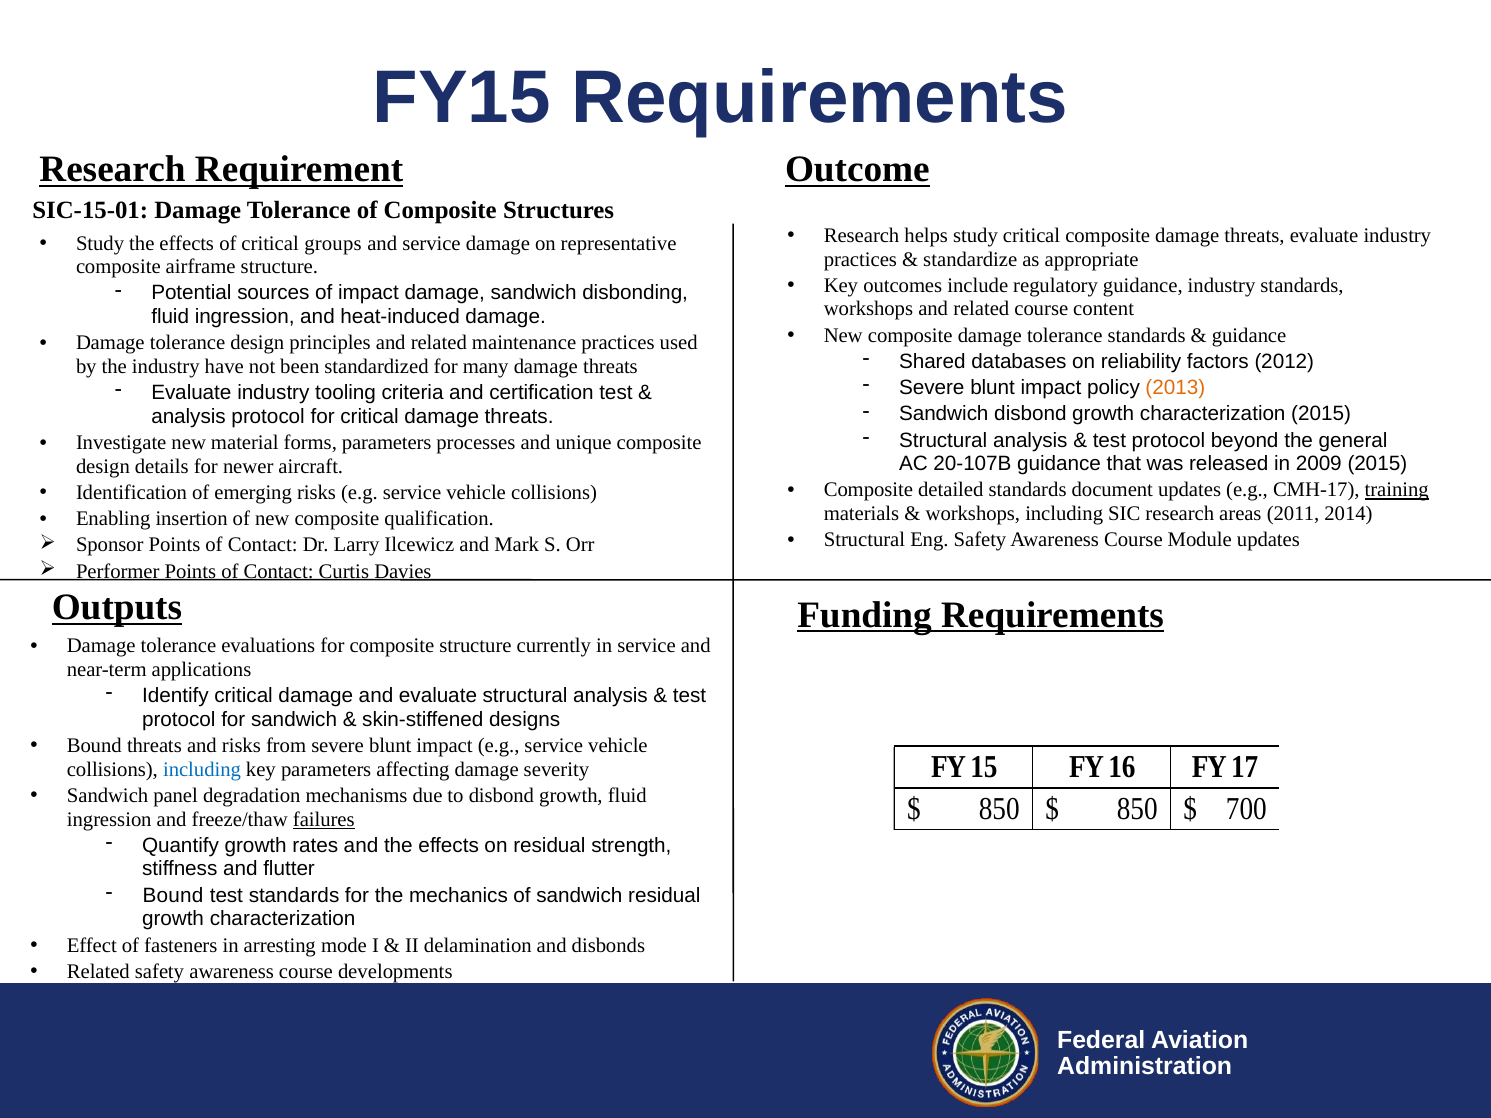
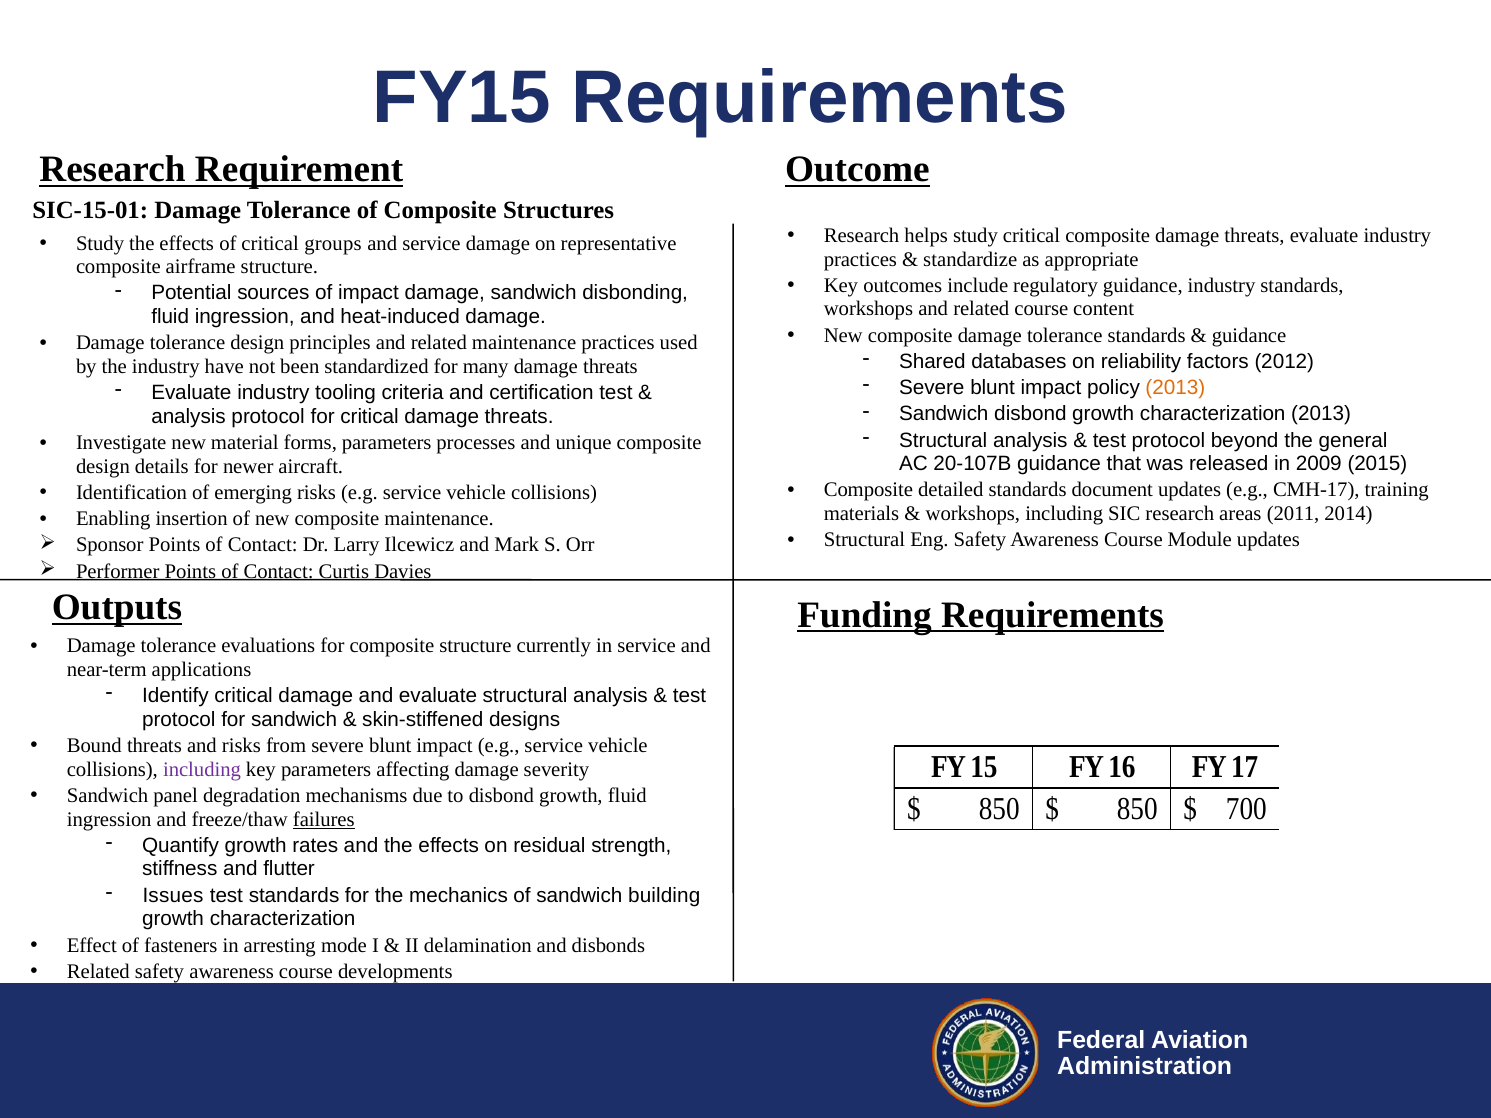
characterization 2015: 2015 -> 2013 (1321, 414)
training underline: present -> none (1397, 490)
composite qualification: qualification -> maintenance (439, 519)
including colour: blue -> purple (202, 770)
Bound: Bound -> Issues (173, 896)
sandwich residual: residual -> building (664, 896)
